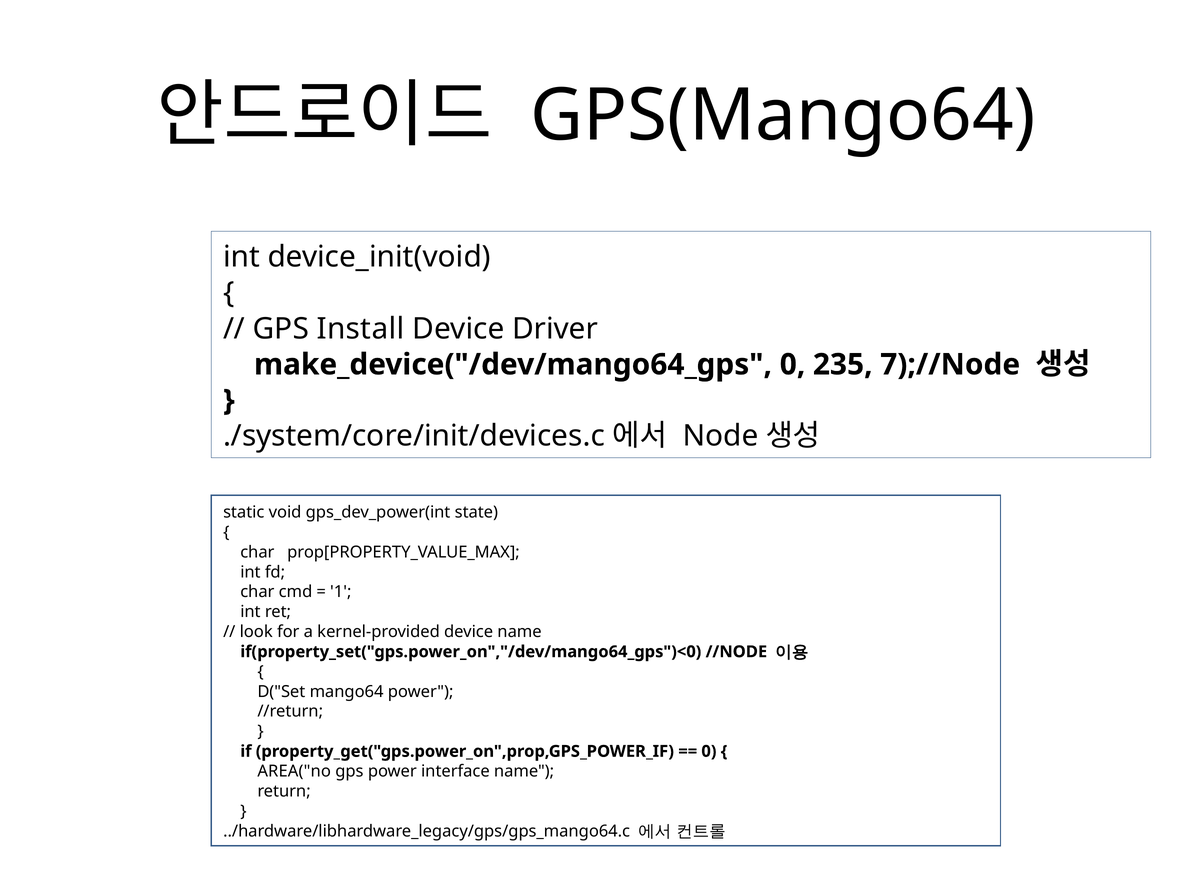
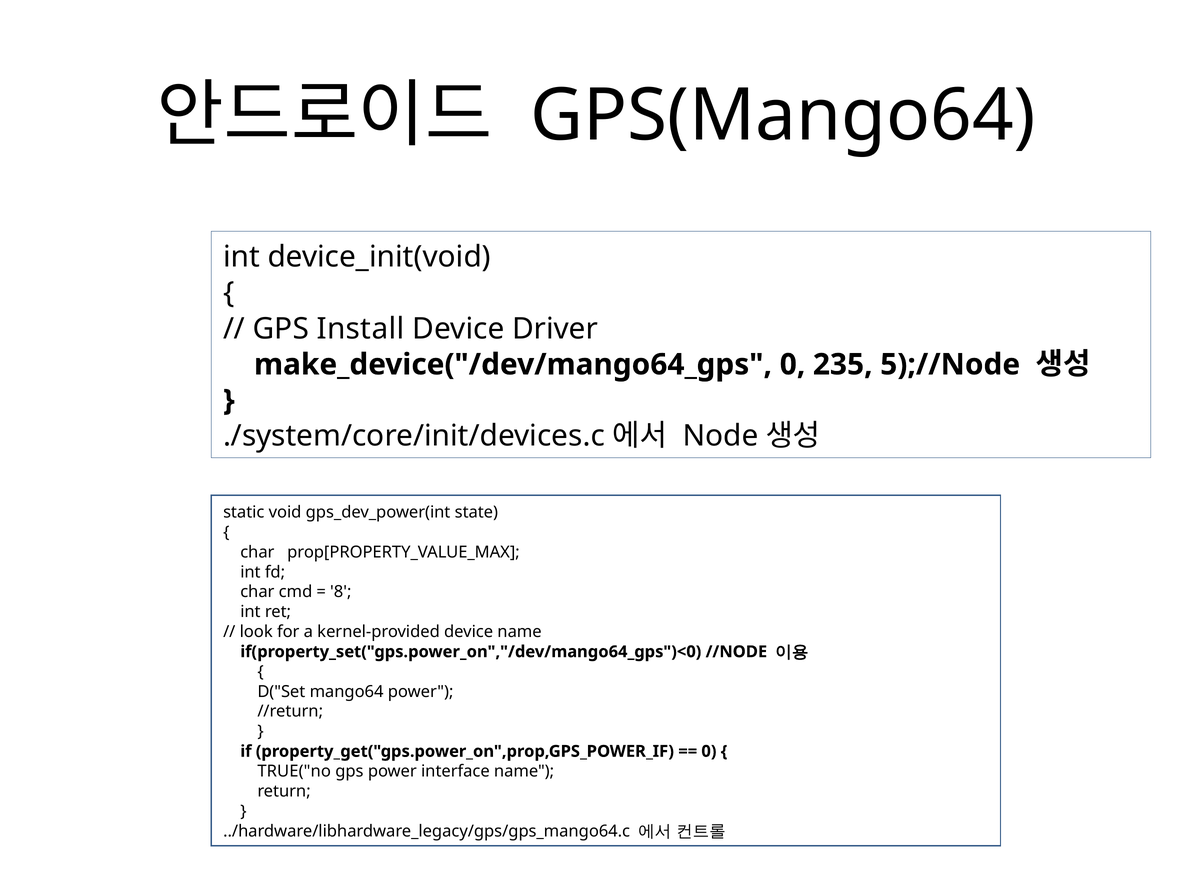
7);//Node: 7);//Node -> 5);//Node (950, 364)
1: 1 -> 8 (341, 592)
AREA("no: AREA("no -> TRUE("no (294, 771)
